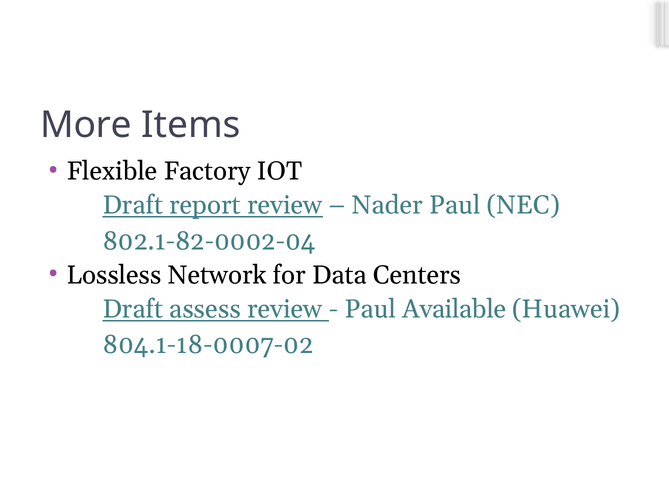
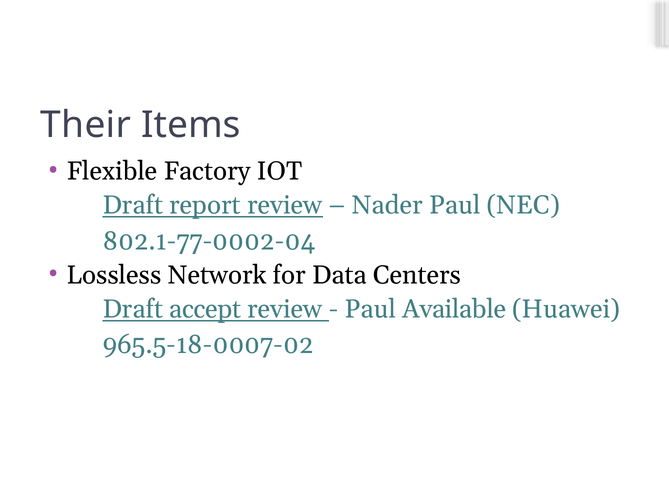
More: More -> Their (86, 125)
802.1-82-0002-04: 802.1-82-0002-04 -> 802.1-77-0002-04 (209, 241)
assess: assess -> accept (205, 309)
804.1-18-0007-02: 804.1-18-0007-02 -> 965.5-18-0007-02 (208, 345)
